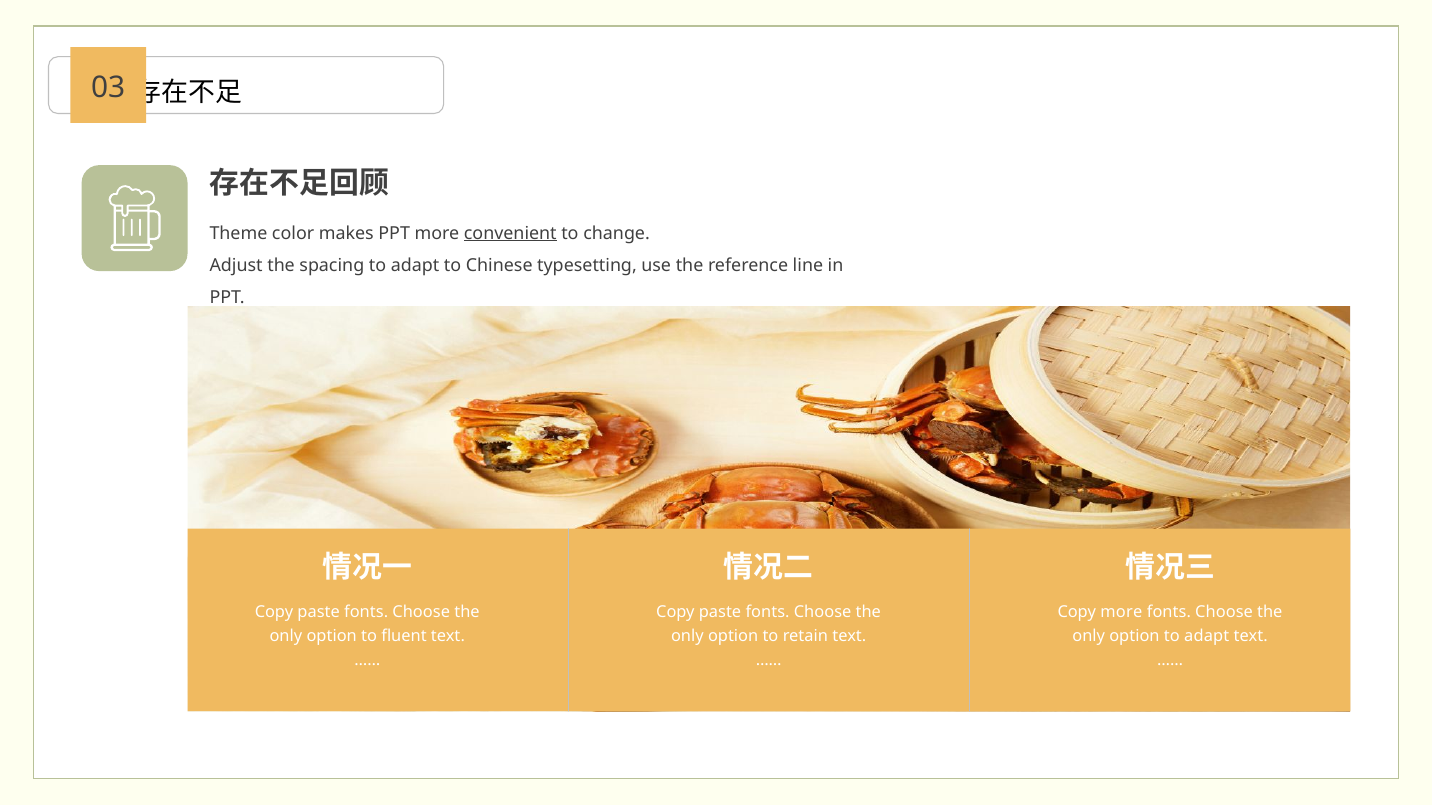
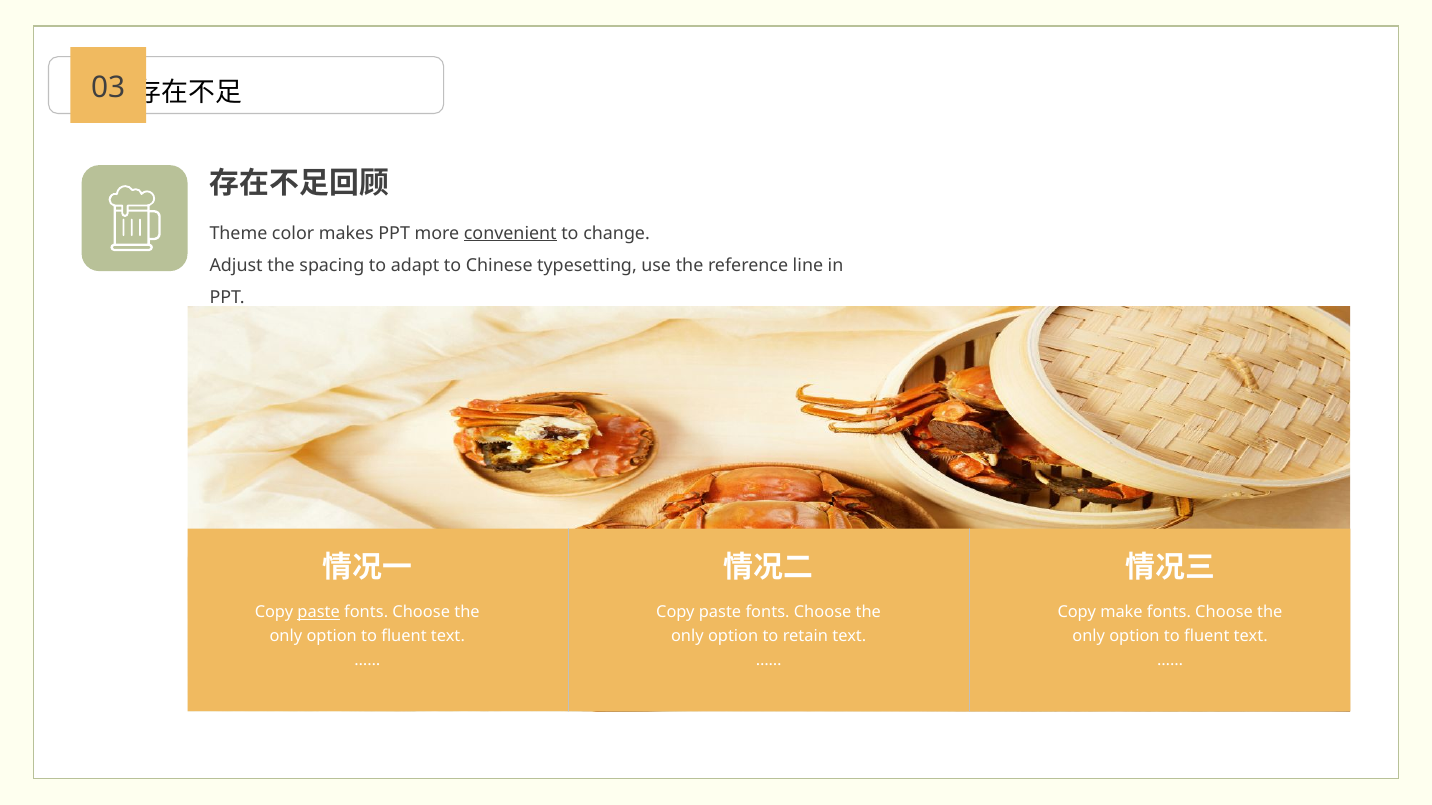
paste underline: none -> present (319, 613)
Copy more: more -> make (1121, 613)
adapt: adapt -> fluent (1207, 636)
